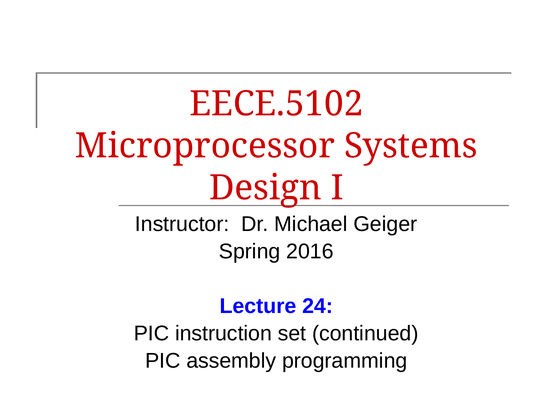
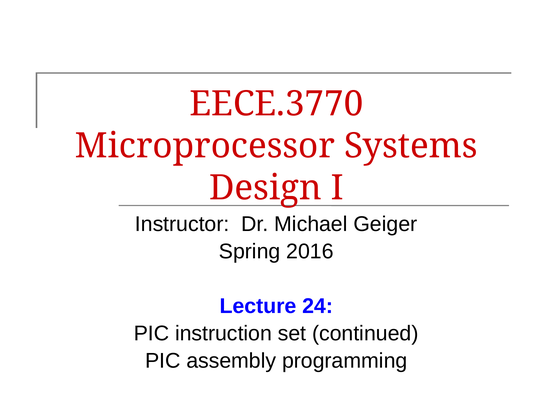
EECE.5102: EECE.5102 -> EECE.3770 (276, 104)
